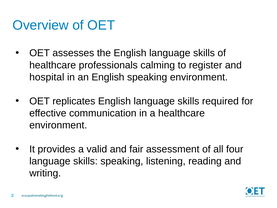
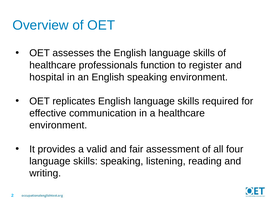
calming: calming -> function (158, 65)
